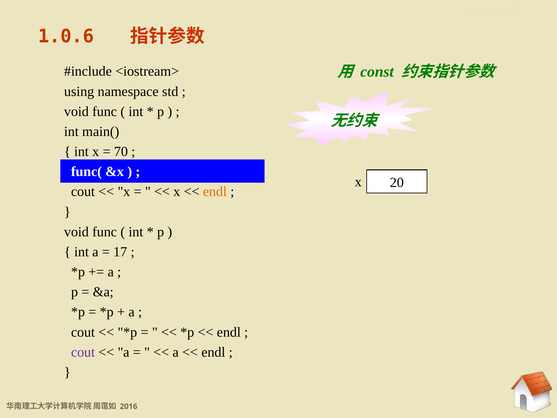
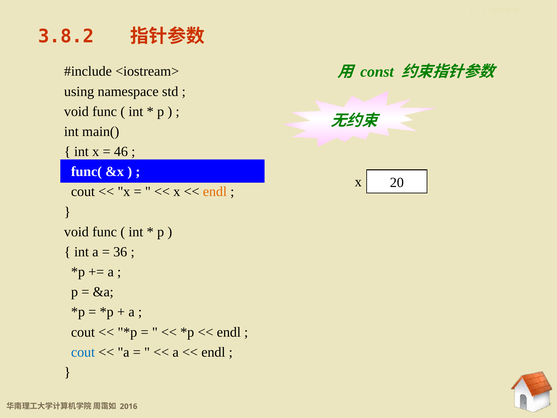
1.0.6: 1.0.6 -> 3.8.2 (66, 36)
70: 70 -> 46 (121, 151)
17: 17 -> 36 (120, 252)
cout colour: purple -> blue (83, 352)
